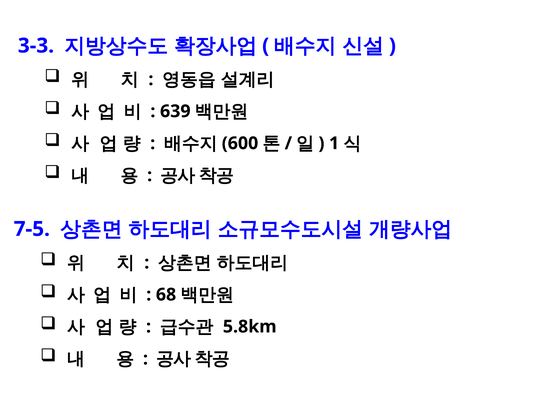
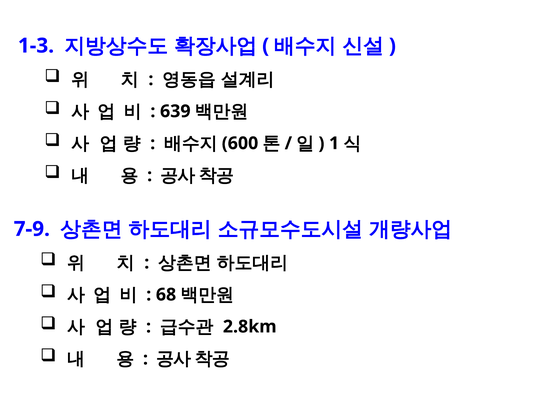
3-3: 3-3 -> 1-3 (36, 46)
7-5: 7-5 -> 7-9 (32, 229)
5.8km: 5.8km -> 2.8km (250, 327)
